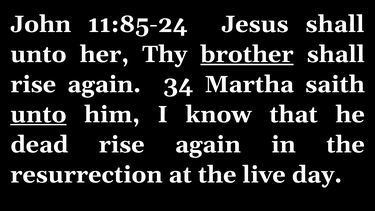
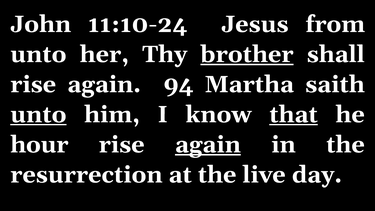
11:85-24: 11:85-24 -> 11:10-24 (138, 24)
Jesus shall: shall -> from (335, 24)
34: 34 -> 94 (179, 84)
that underline: none -> present (294, 115)
dead: dead -> hour (39, 145)
again underline: none -> present (208, 145)
